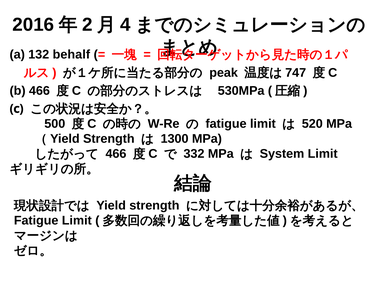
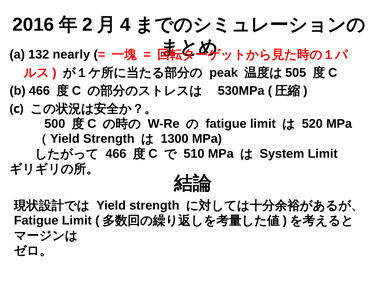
behalf: behalf -> nearly (71, 55)
747: 747 -> 505 (296, 73)
332: 332 -> 510 (194, 154)
